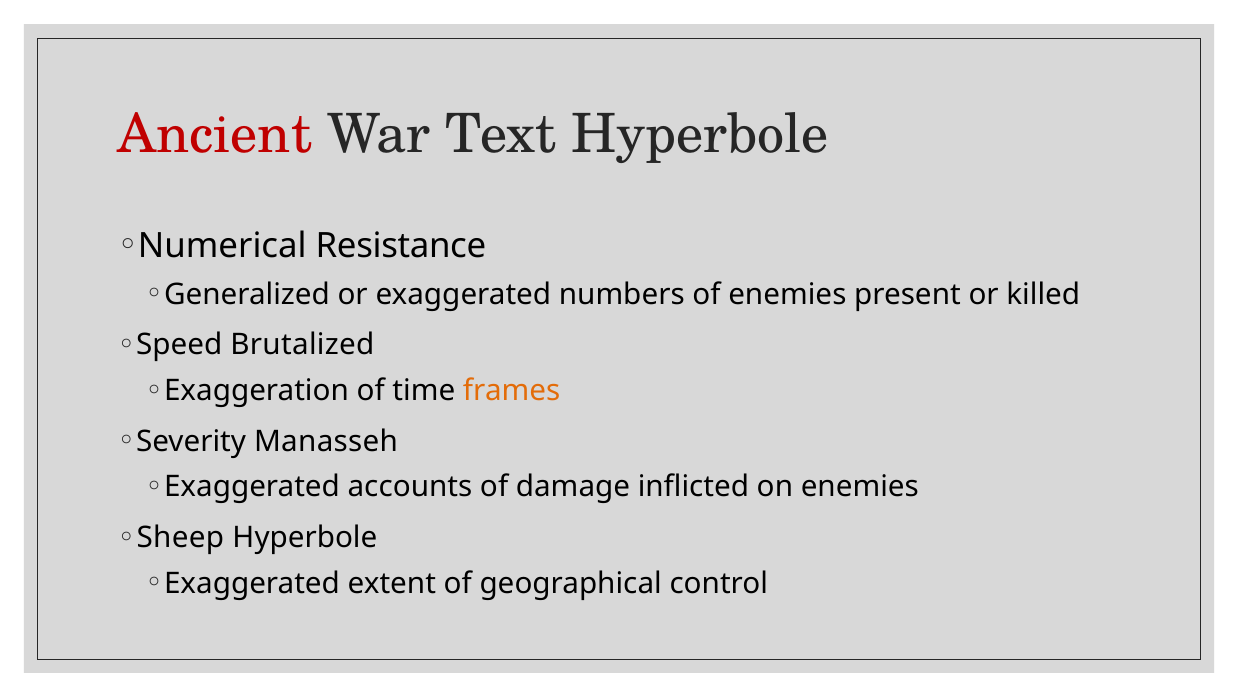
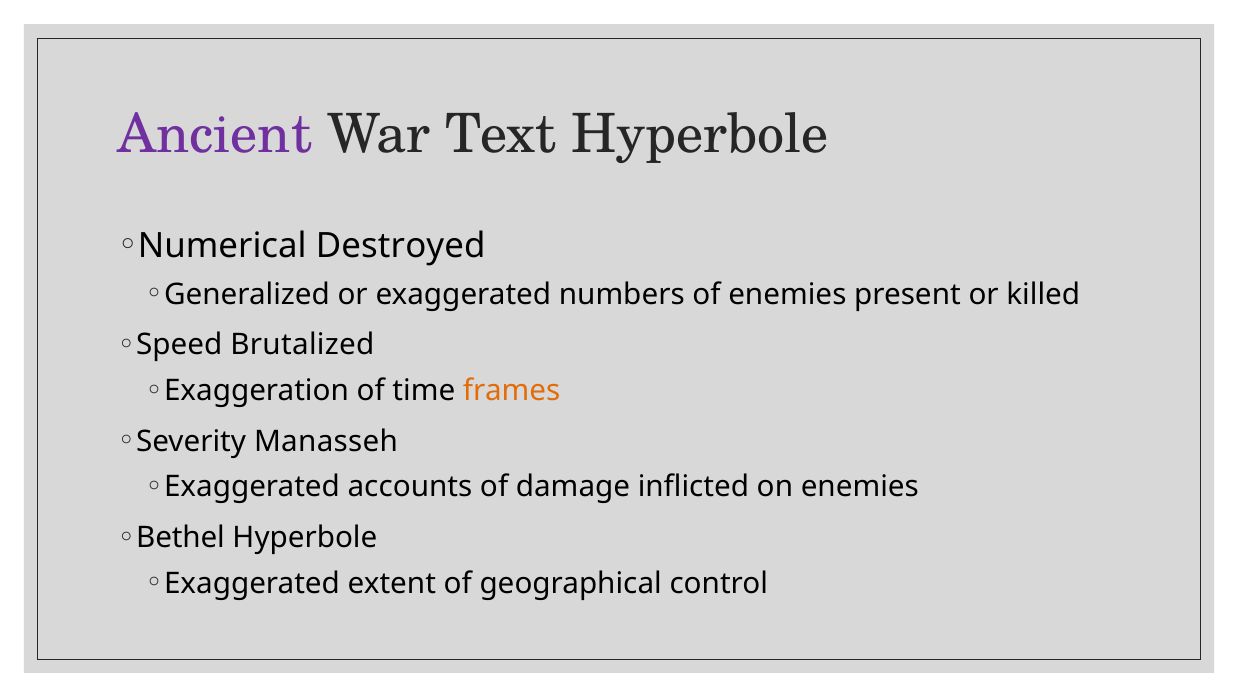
Ancient colour: red -> purple (215, 135)
Resistance: Resistance -> Destroyed (401, 246)
Sheep: Sheep -> Bethel (181, 537)
